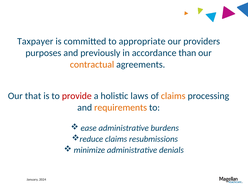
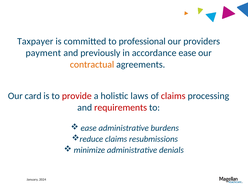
appropriate: appropriate -> professional (142, 41)
purposes: purposes -> payment (43, 53)
accordance than: than -> ease (187, 53)
that: that -> card (33, 96)
claims colour: orange -> red (173, 96)
requirements colour: orange -> red (121, 108)
